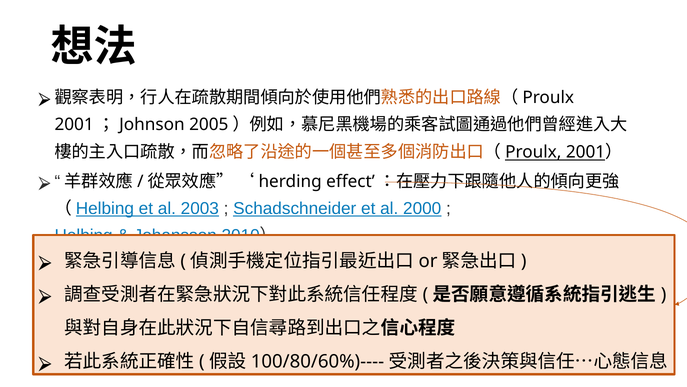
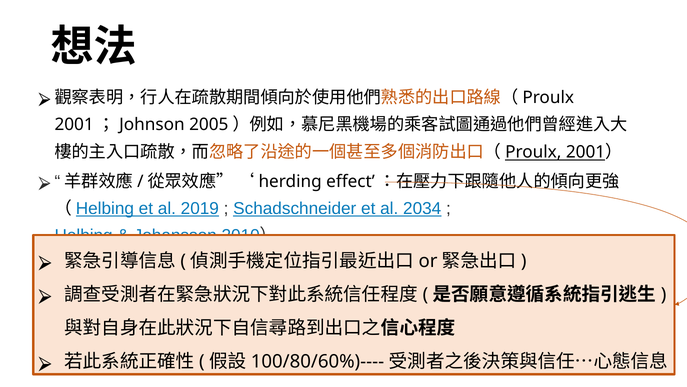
2003: 2003 -> 2019 (200, 208)
2000: 2000 -> 2034 (422, 208)
